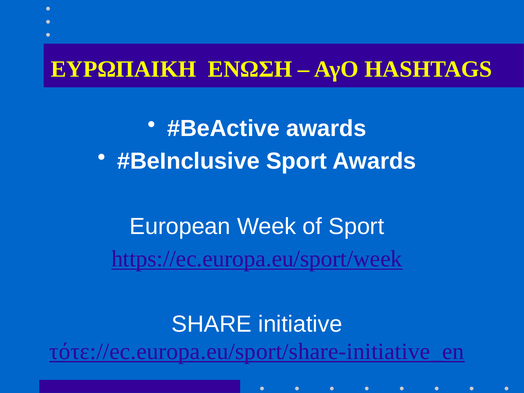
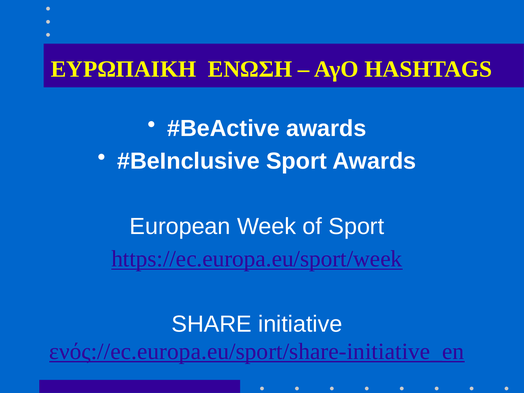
τότε://ec.europa.eu/sport/share-initiative_en: τότε://ec.europa.eu/sport/share-initiative_en -> ενός://ec.europa.eu/sport/share-initiative_en (257, 351)
